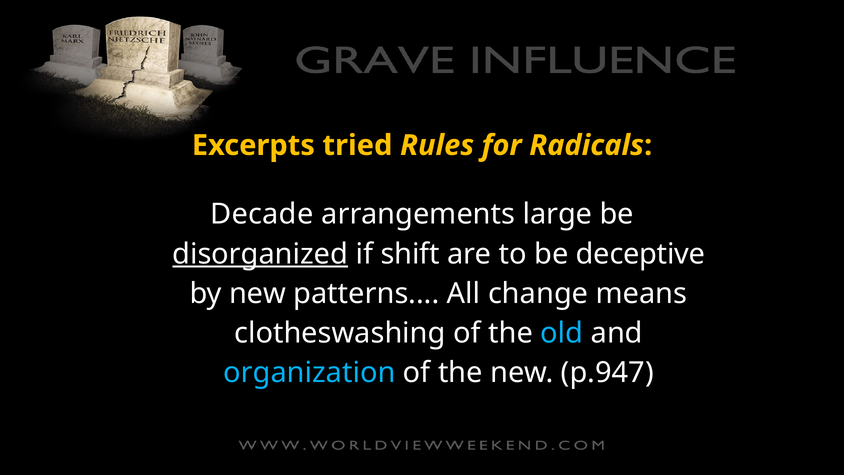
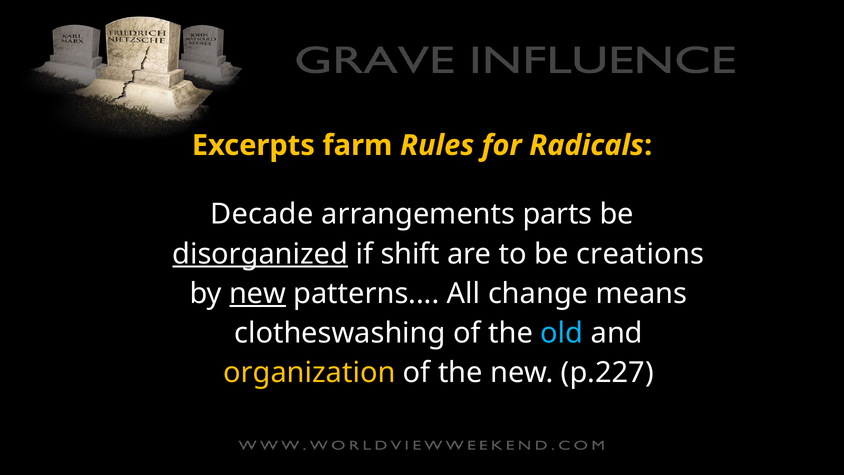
tried: tried -> farm (357, 145)
large: large -> parts (557, 214)
deceptive: deceptive -> creations (640, 254)
new underline: none -> present (258, 293)
organization colour: light blue -> yellow (309, 372)
p.947: p.947 -> p.227 (607, 372)
